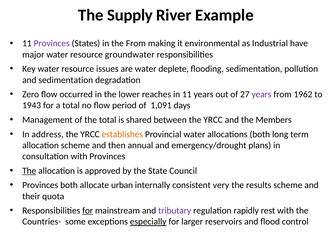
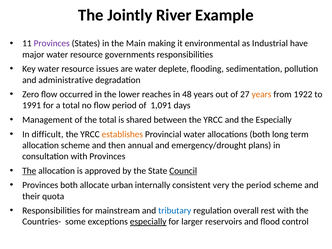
Supply: Supply -> Jointly (130, 15)
the From: From -> Main (136, 43)
groundwater: groundwater -> governments (130, 55)
and sedimentation: sedimentation -> administrative (66, 80)
in 11: 11 -> 48 (187, 94)
years colour: purple -> orange (262, 94)
1962: 1962 -> 1922 (303, 94)
1943: 1943 -> 1991 (32, 105)
the Members: Members -> Especially (274, 120)
address: address -> difficult (48, 134)
Council underline: none -> present (183, 171)
the results: results -> period (259, 185)
for underline: present -> none (88, 211)
tributary colour: purple -> blue (175, 211)
rapidly: rapidly -> overall (246, 211)
